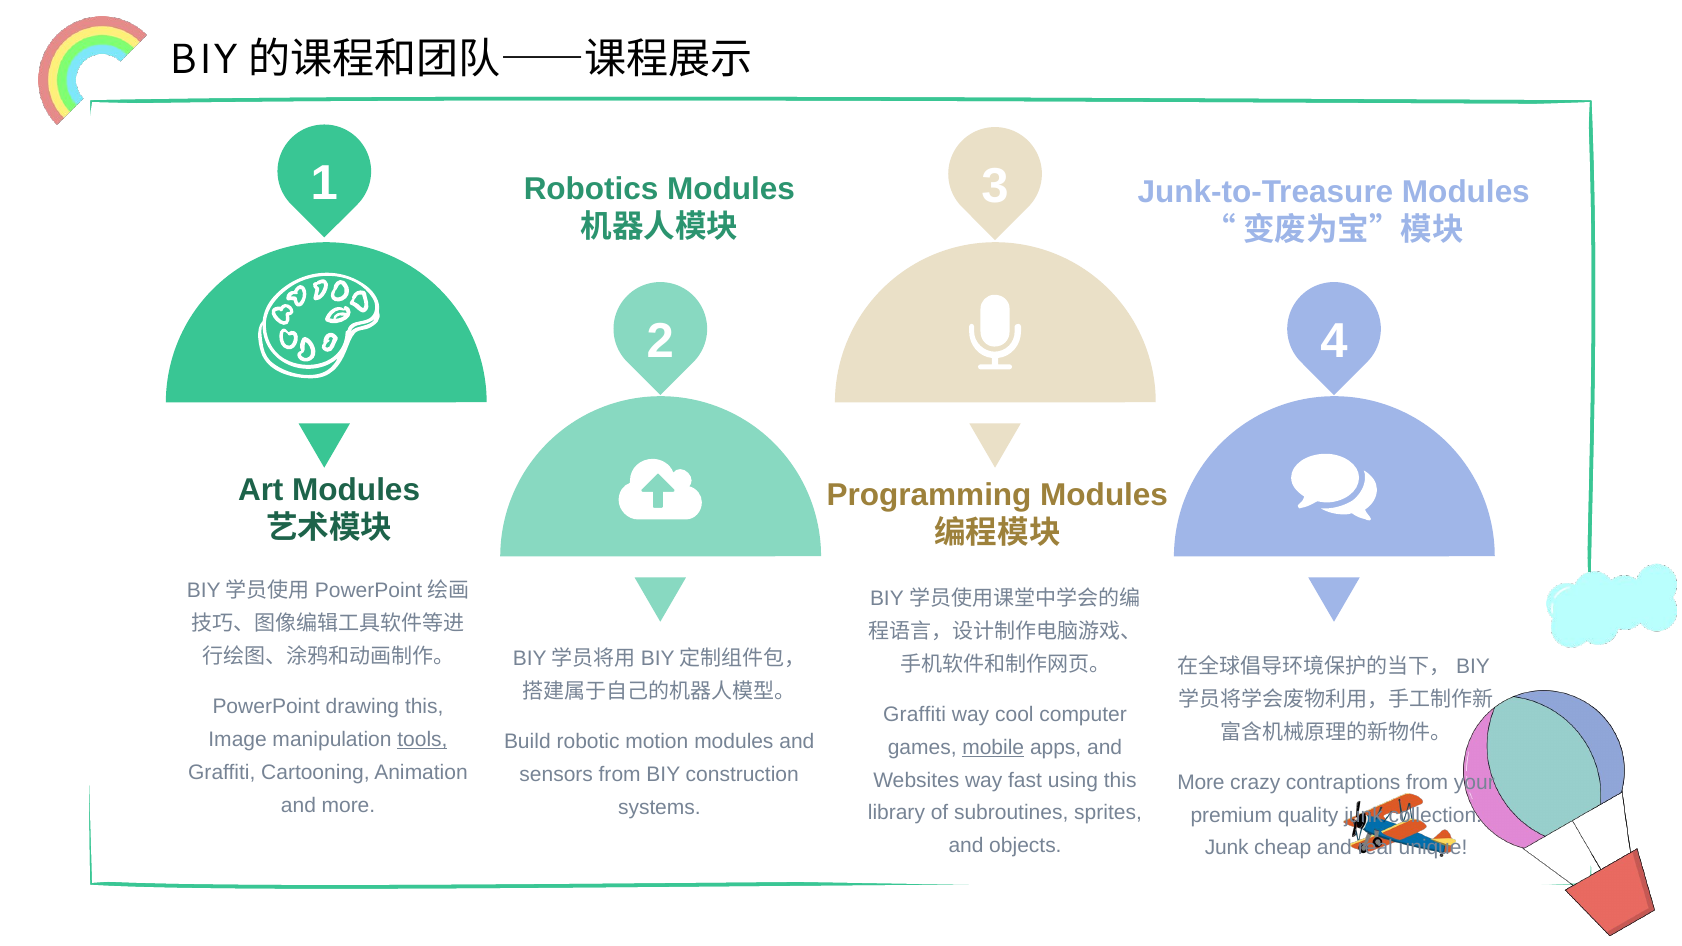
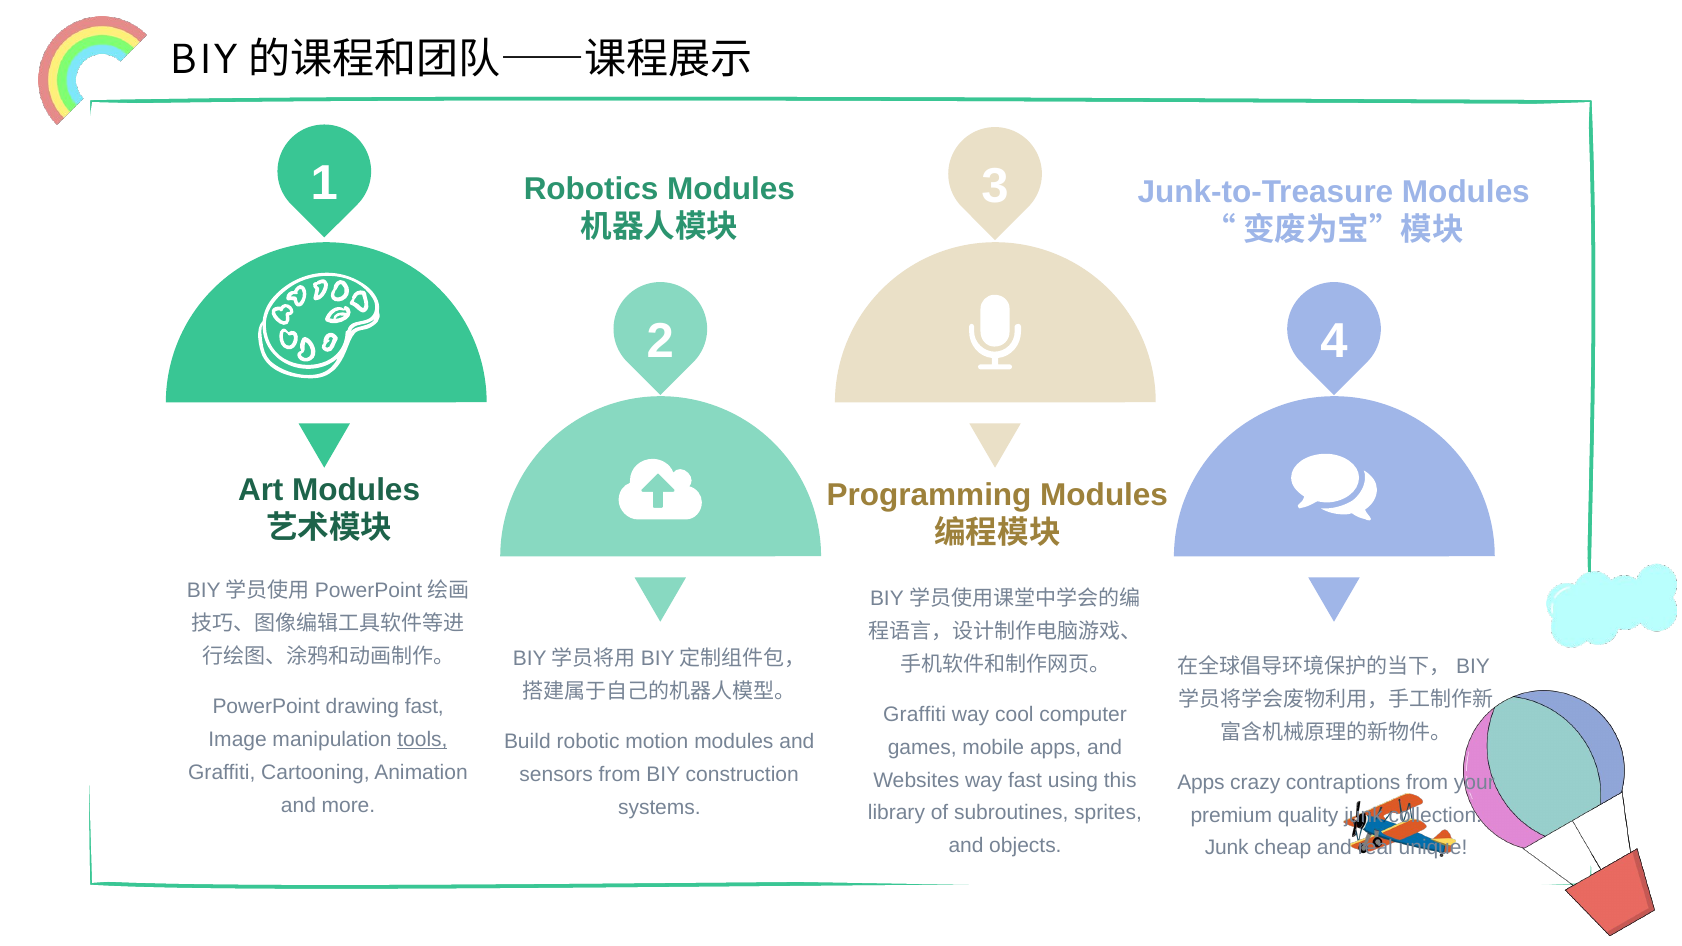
drawing this: this -> fast (424, 707)
mobile underline: present -> none (993, 748)
More: More -> Apps (1201, 782)
